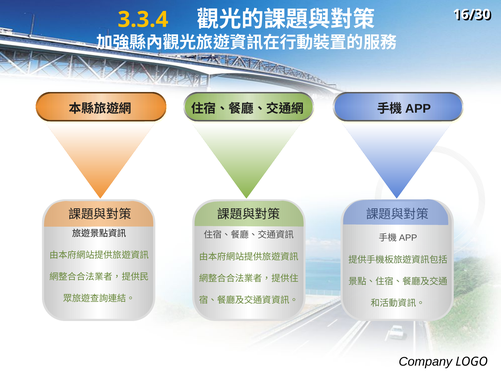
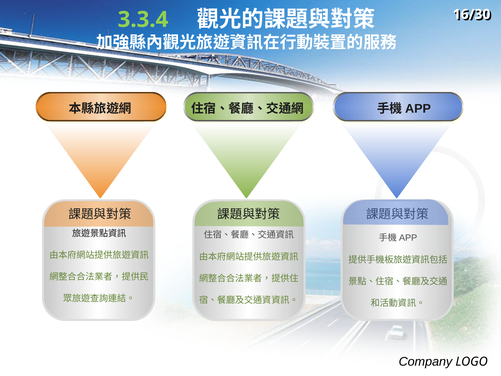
3.3.4 colour: yellow -> light green (143, 20)
